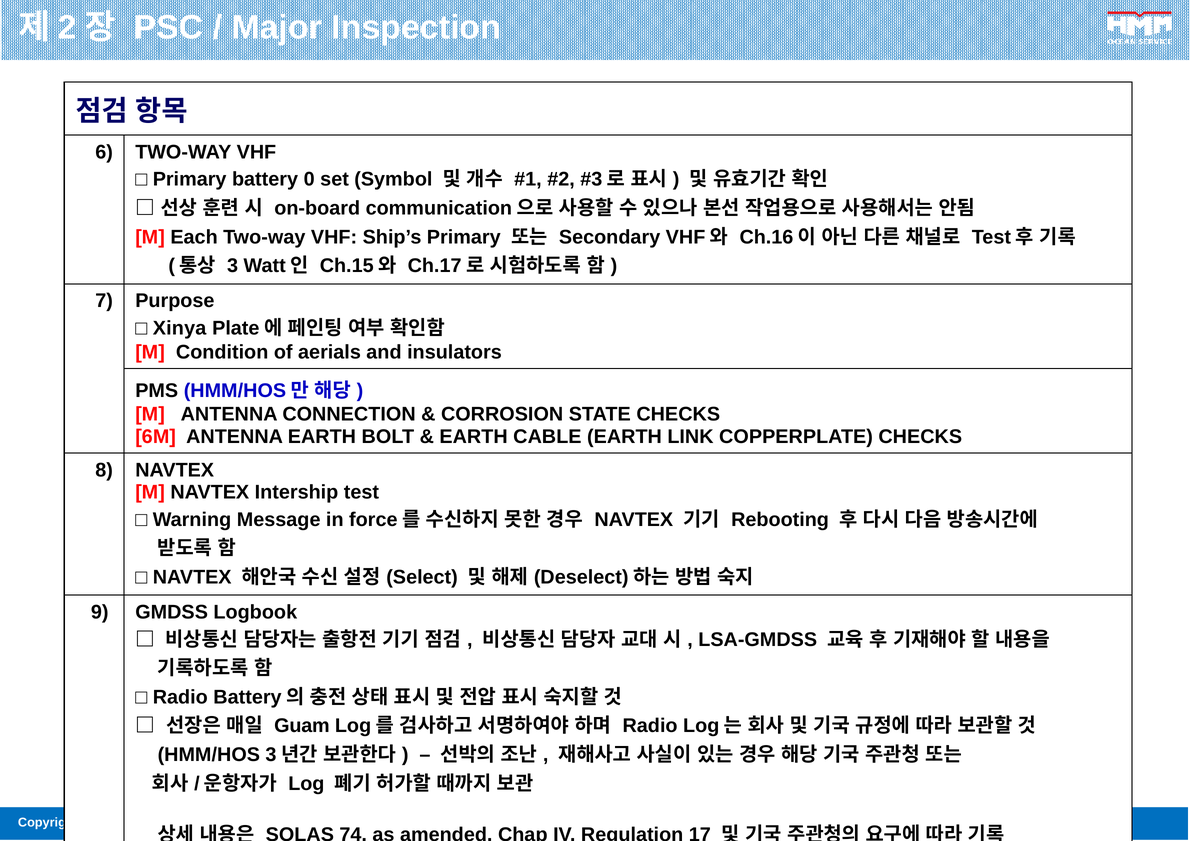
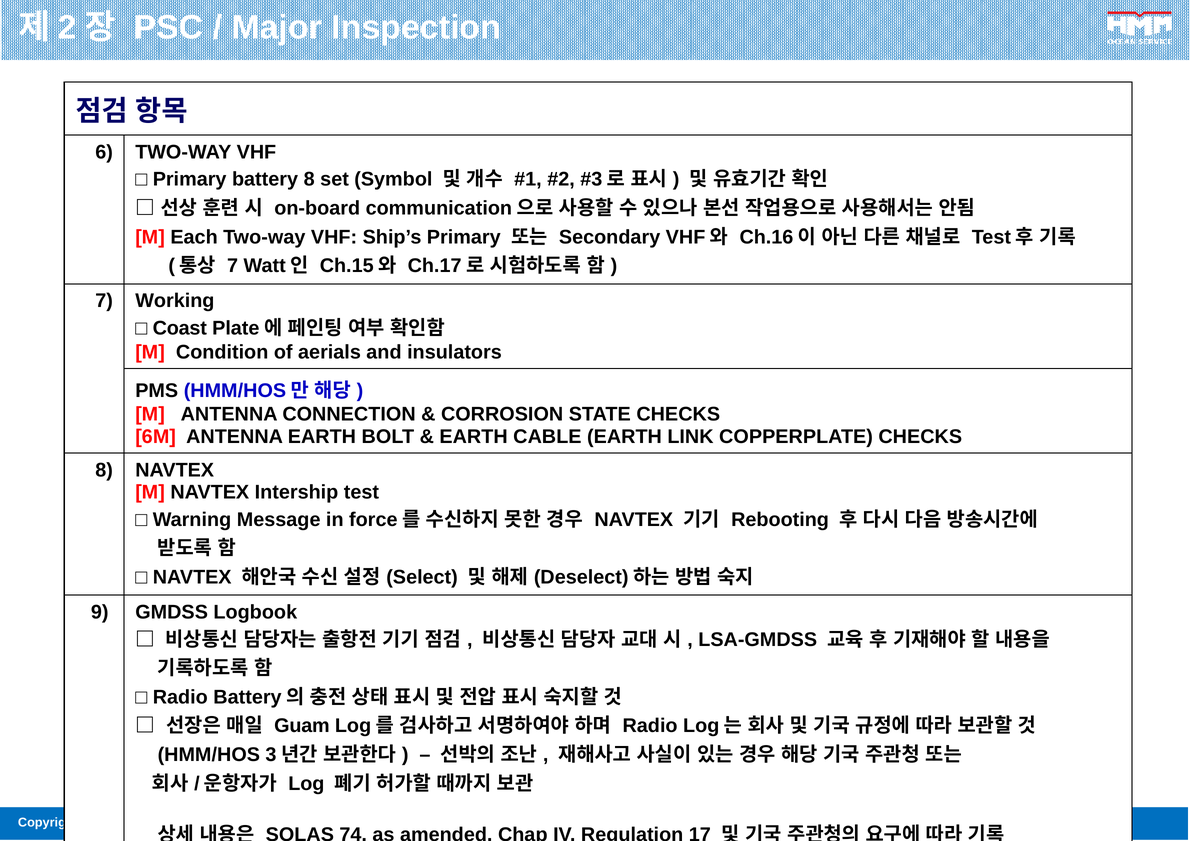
battery 0: 0 -> 8 (309, 180)
3: 3 -> 7 (233, 266)
Purpose: Purpose -> Working (175, 301)
Xinya: Xinya -> Coast (180, 328)
